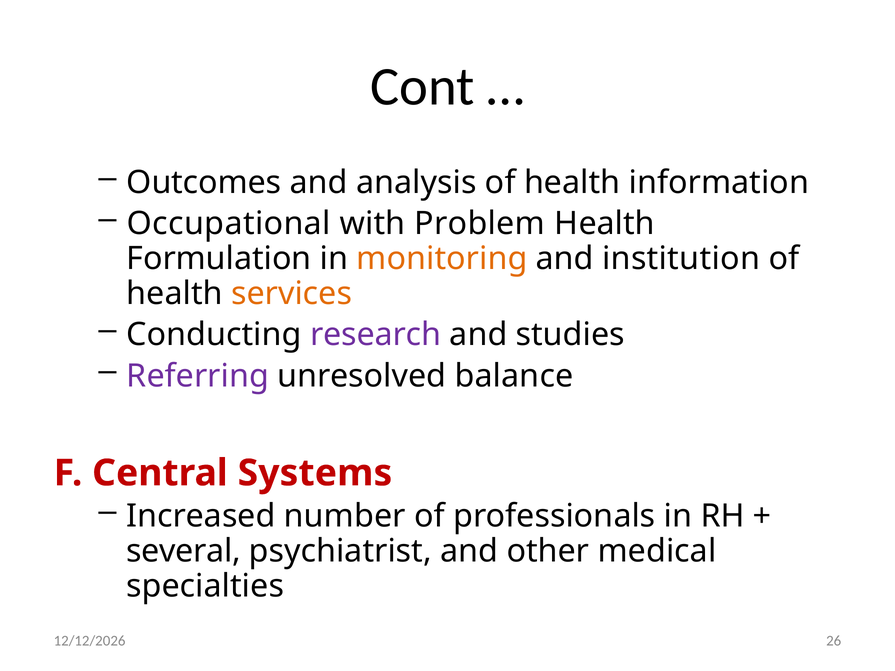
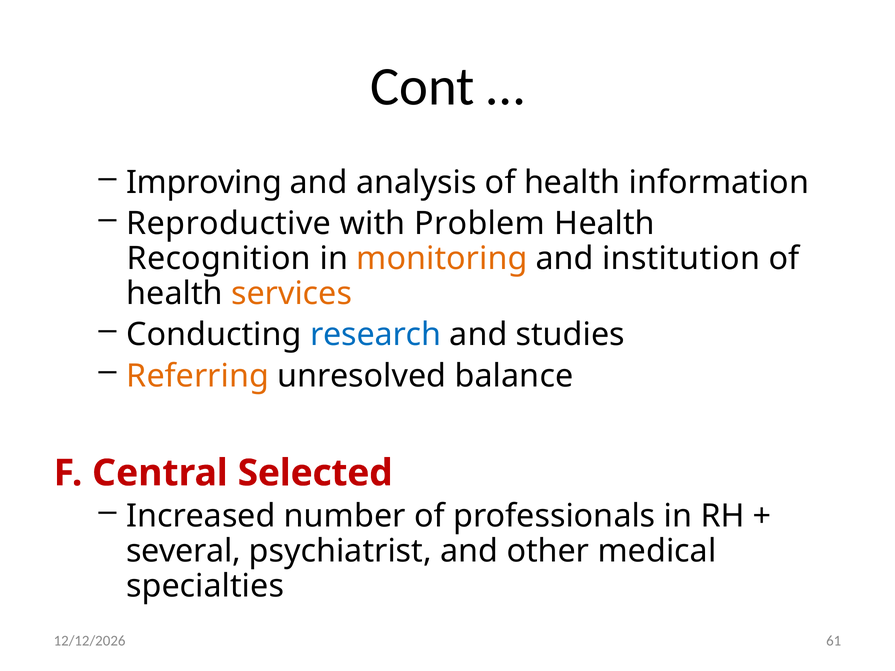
Outcomes: Outcomes -> Improving (204, 183)
Occupational: Occupational -> Reproductive (229, 224)
Formulation: Formulation -> Recognition (219, 259)
research colour: purple -> blue (376, 335)
Referring colour: purple -> orange (198, 376)
Systems: Systems -> Selected (315, 473)
26: 26 -> 61 (834, 641)
